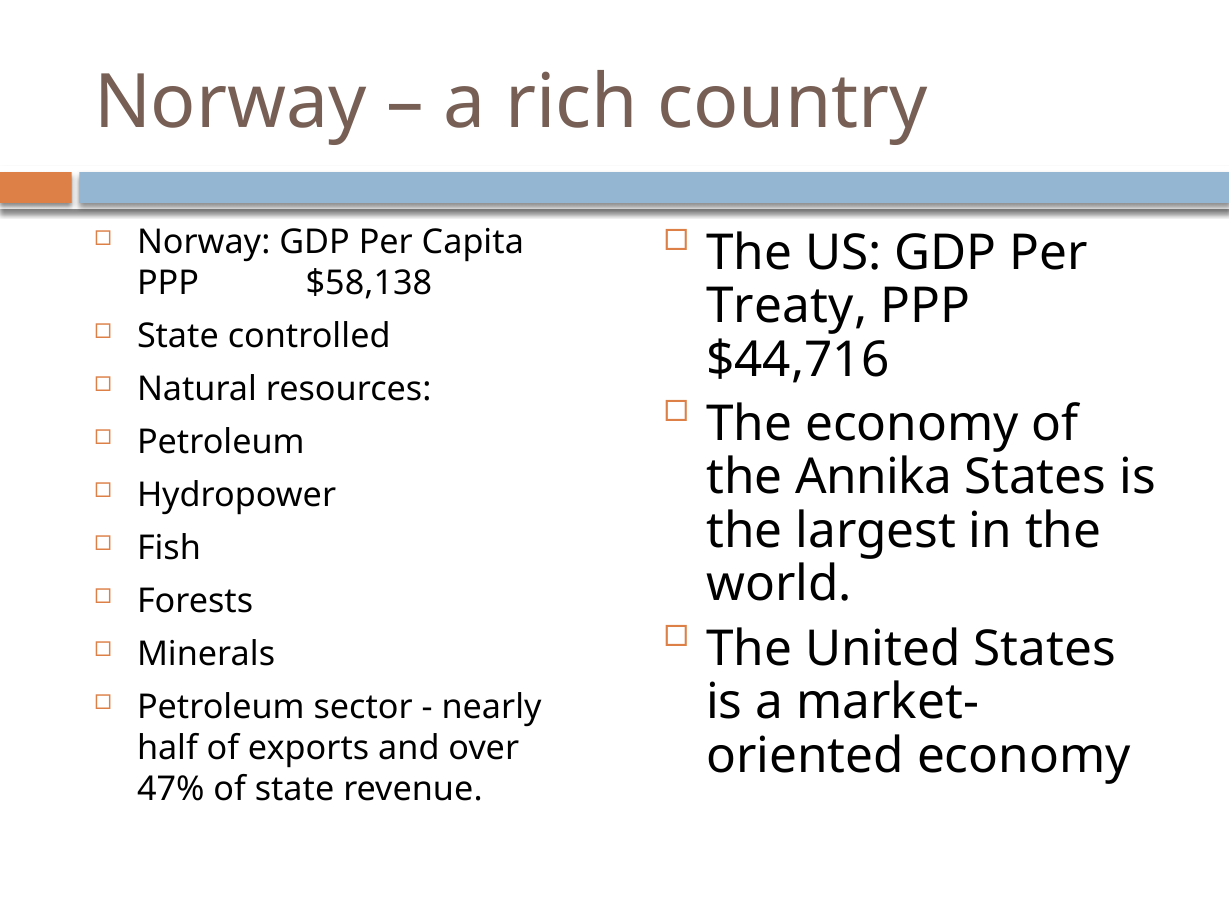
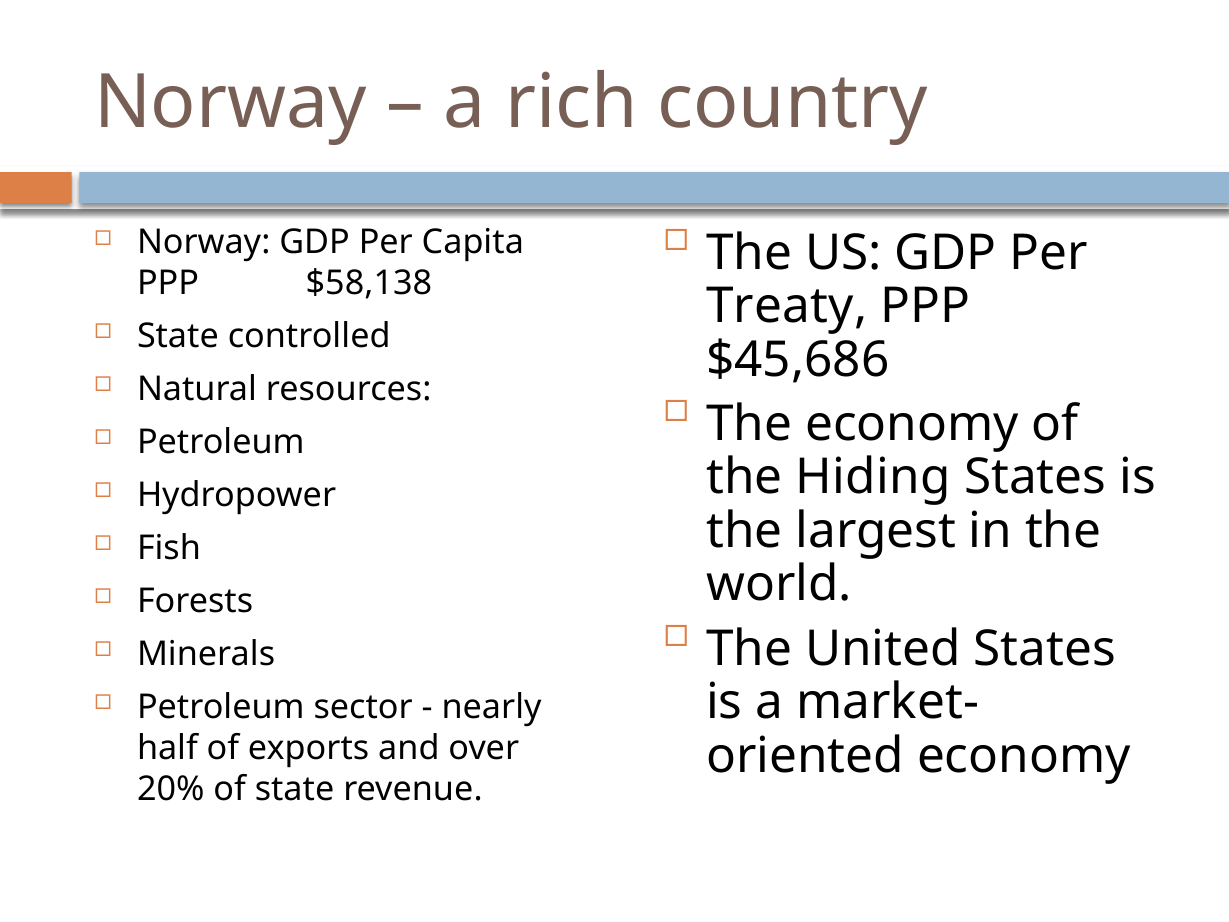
$44,716: $44,716 -> $45,686 (798, 360)
Annika: Annika -> Hiding (873, 477)
47%: 47% -> 20% (171, 789)
